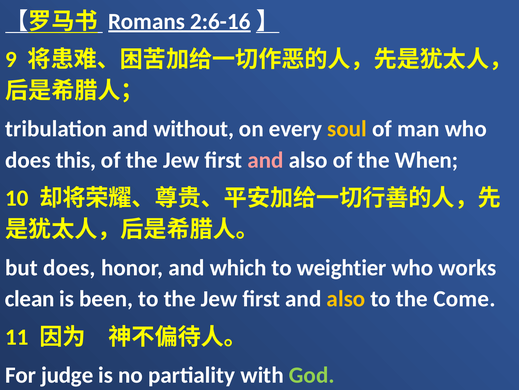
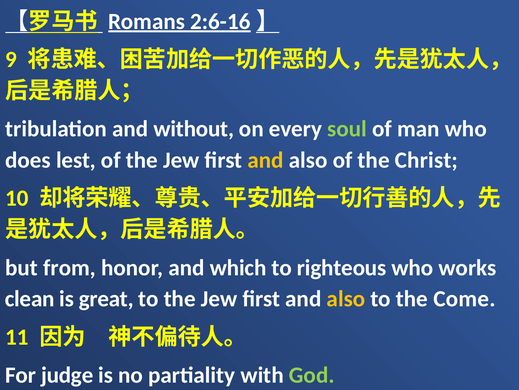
soul colour: yellow -> light green (347, 129)
this: this -> lest (76, 160)
and colour: pink -> yellow (266, 160)
When: When -> Christ (426, 160)
but does: does -> from (69, 267)
weightier: weightier -> righteous (342, 267)
been: been -> great (106, 298)
